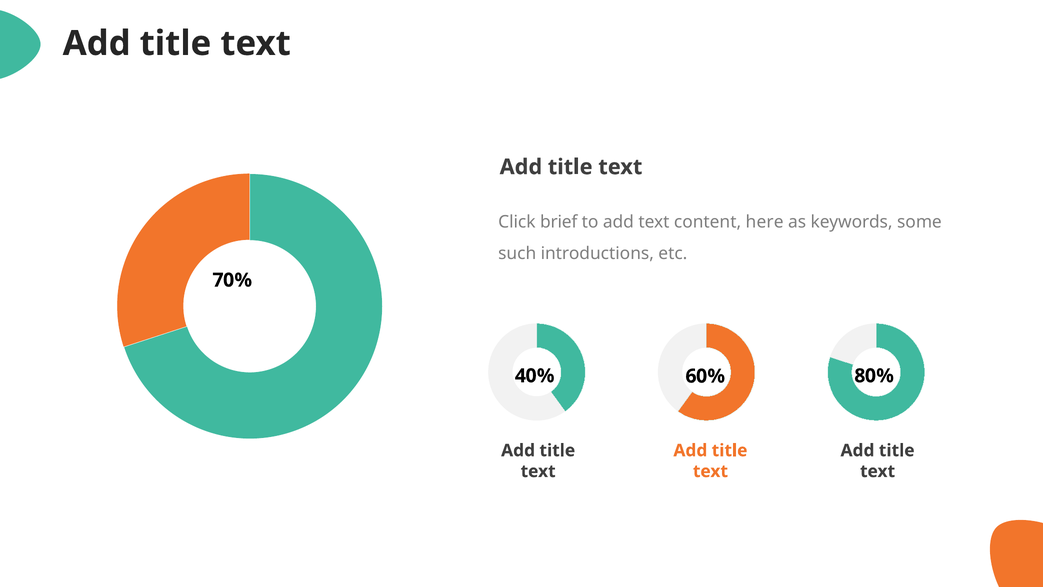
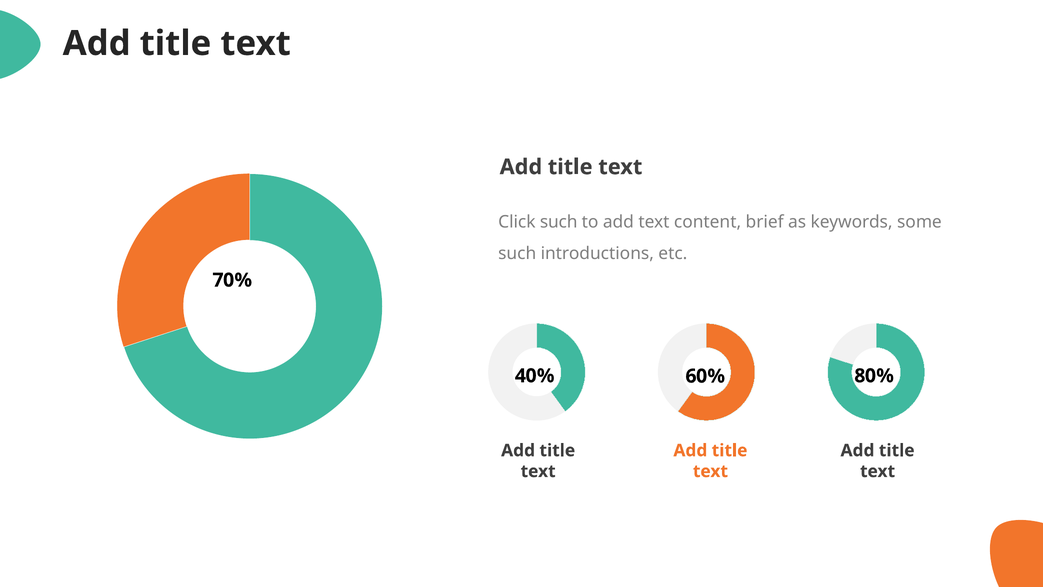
Click brief: brief -> such (559, 222)
here: here -> brief (765, 222)
